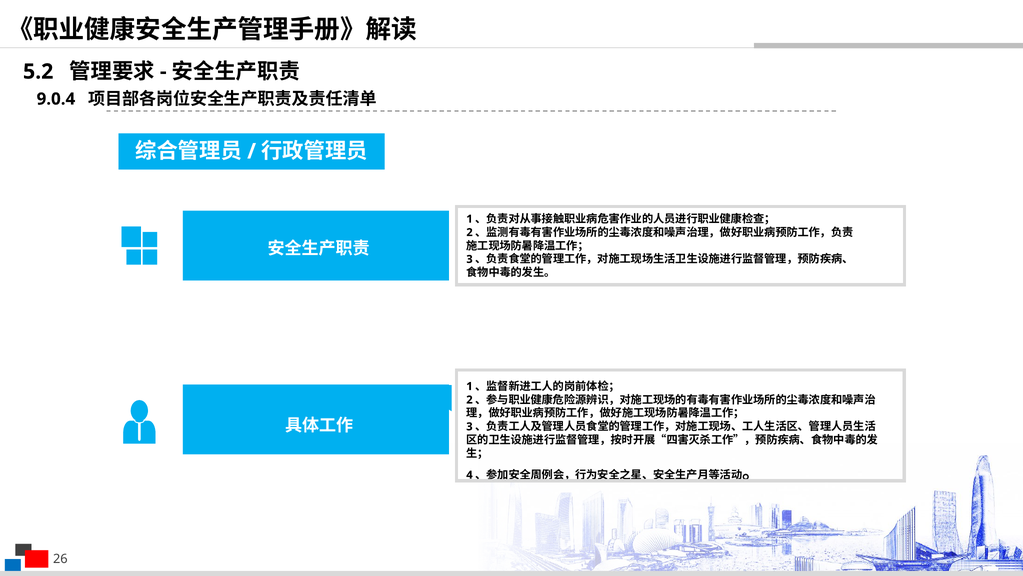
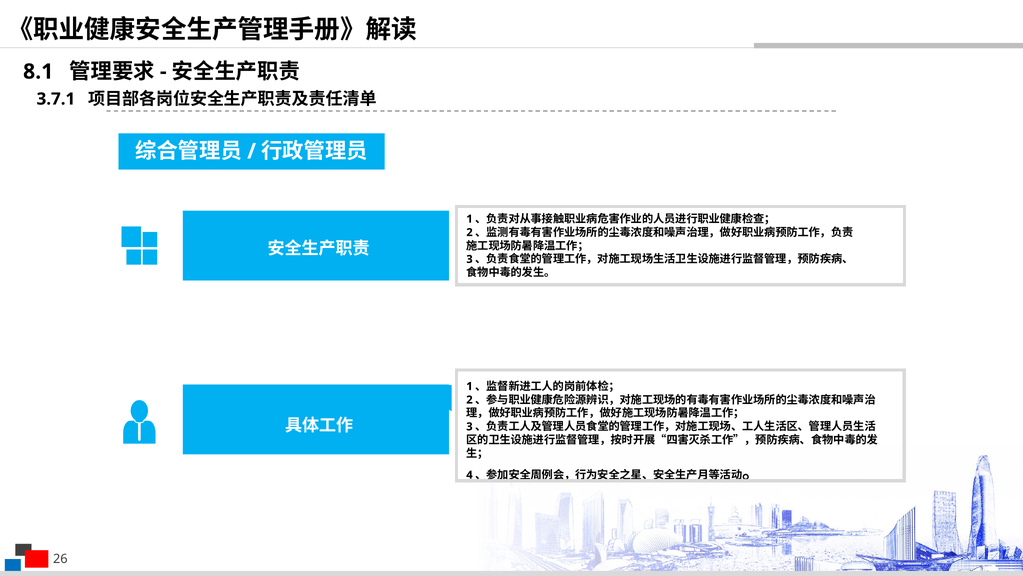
5.2: 5.2 -> 8.1 (38, 72)
9.0.4: 9.0.4 -> 3.7.1 (56, 99)
